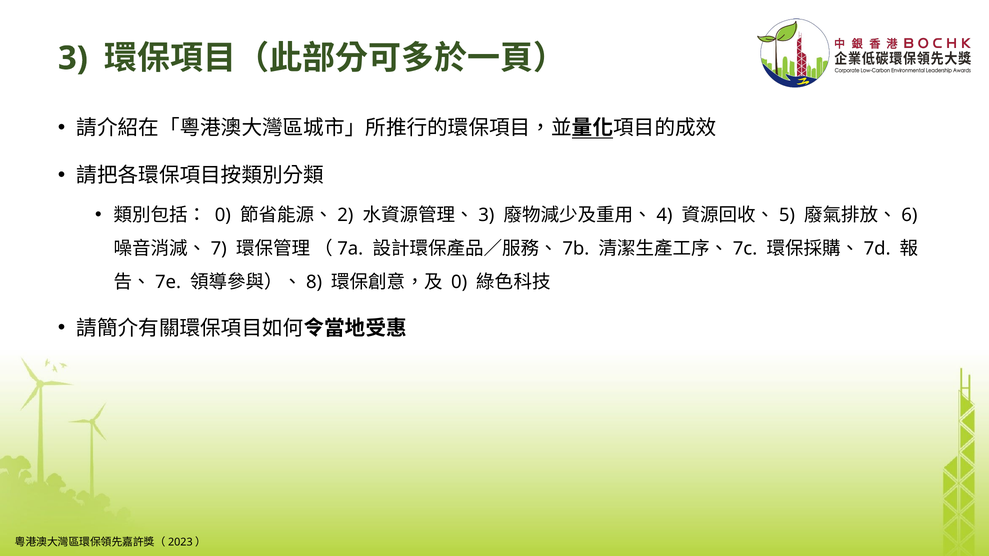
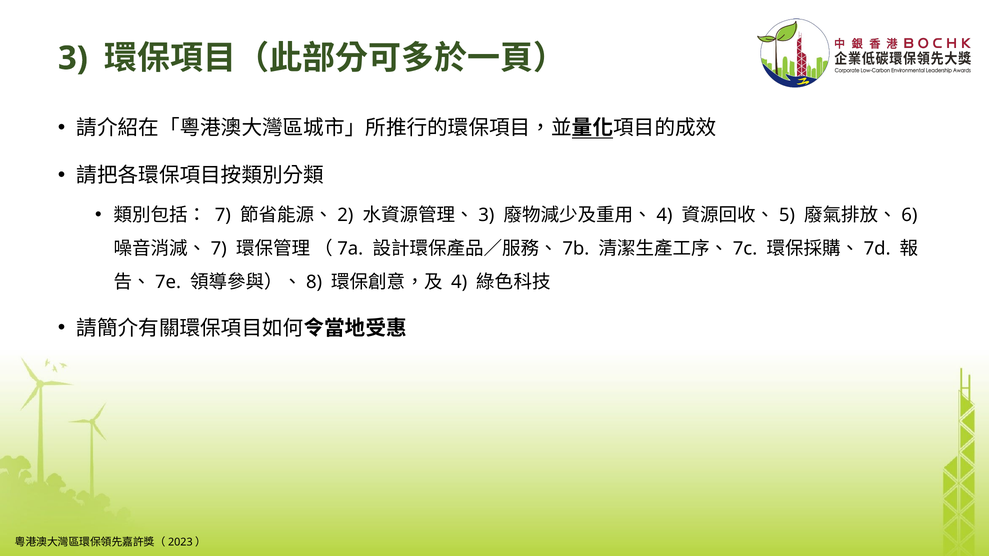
0: 0 -> 7 (223, 215)
0: 0 -> 4 (459, 282)
